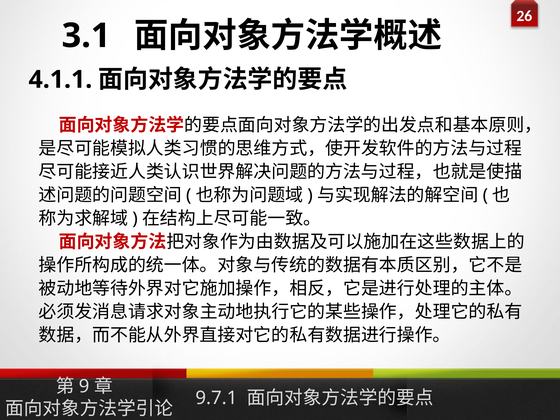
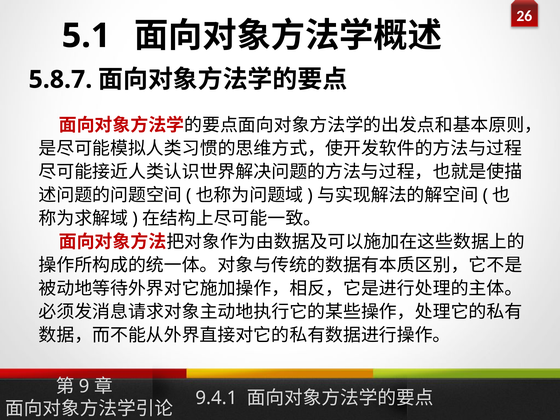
3.1: 3.1 -> 5.1 (86, 36)
4.1.1: 4.1.1 -> 5.8.7 (60, 80)
9.7.1: 9.7.1 -> 9.4.1 (217, 398)
